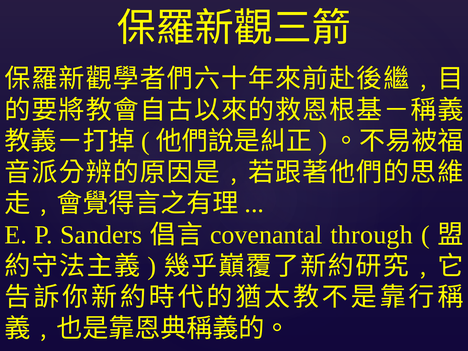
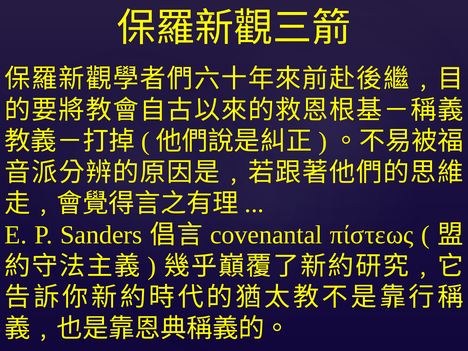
through: through -> πίστεως (372, 235)
